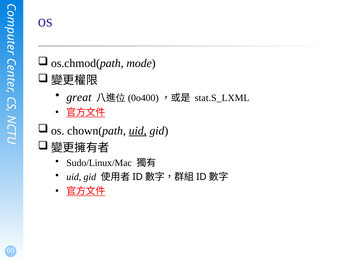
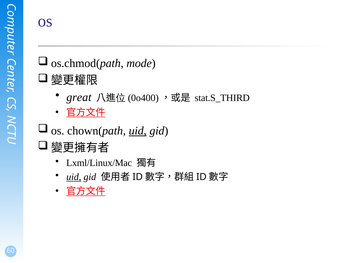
stat.S_LXML: stat.S_LXML -> stat.S_THIRD (222, 98)
Sudo/Linux/Mac: Sudo/Linux/Mac -> Lxml/Linux/Mac (99, 163)
uid underline: none -> present (74, 177)
